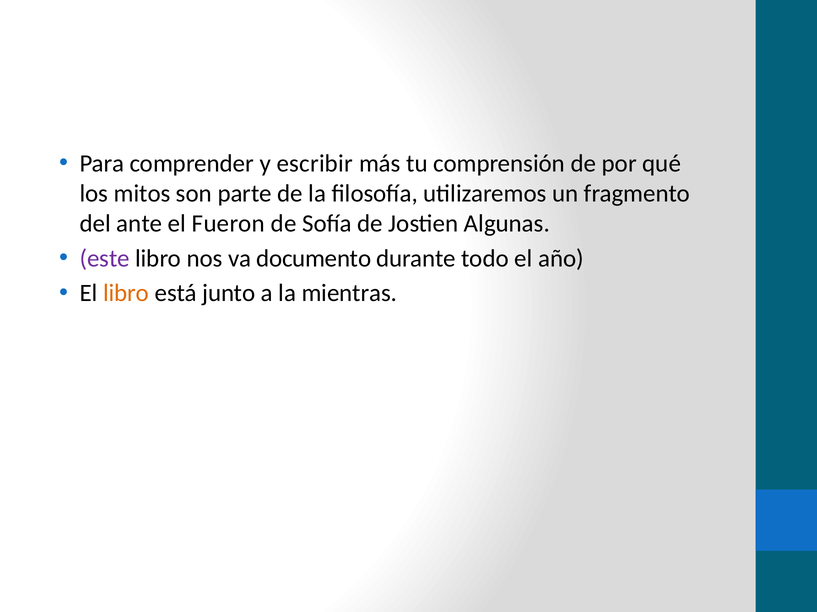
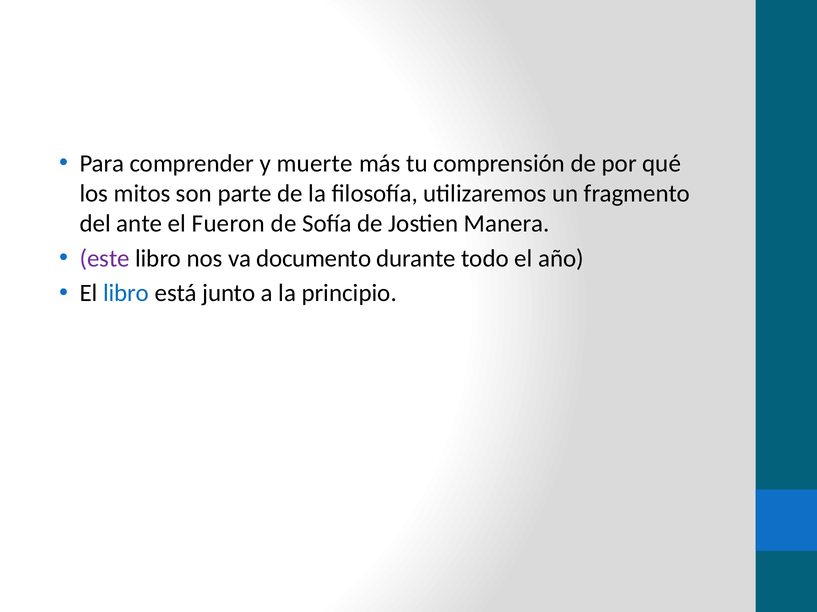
escribir: escribir -> muerte (315, 164)
Algunas: Algunas -> Manera (507, 224)
libro colour: orange -> blue (126, 294)
mientras: mientras -> principio (349, 294)
